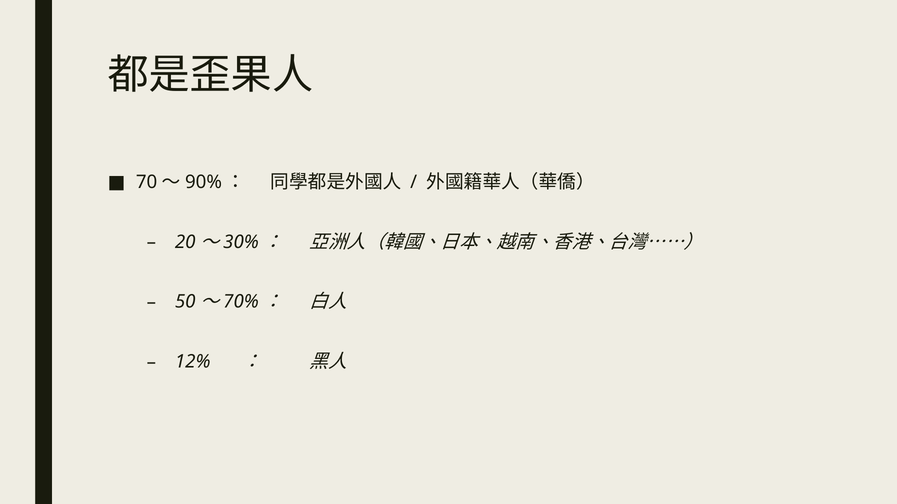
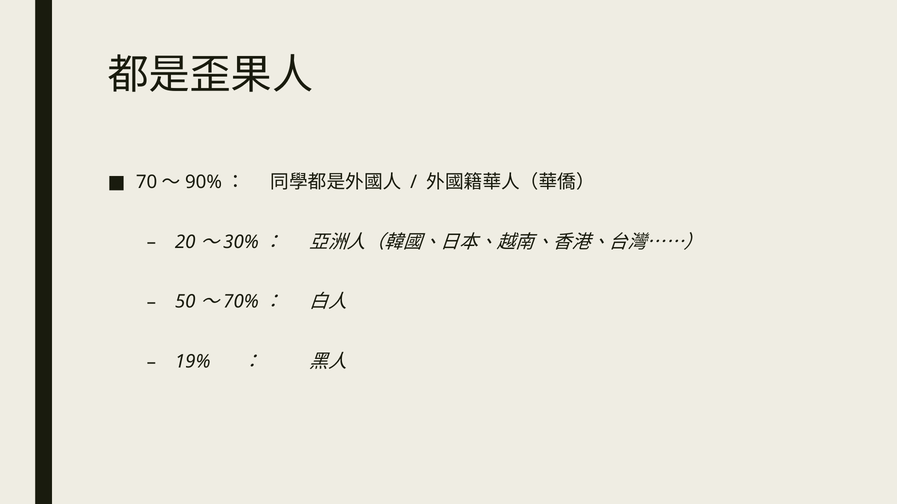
12%: 12% -> 19% (193, 362)
